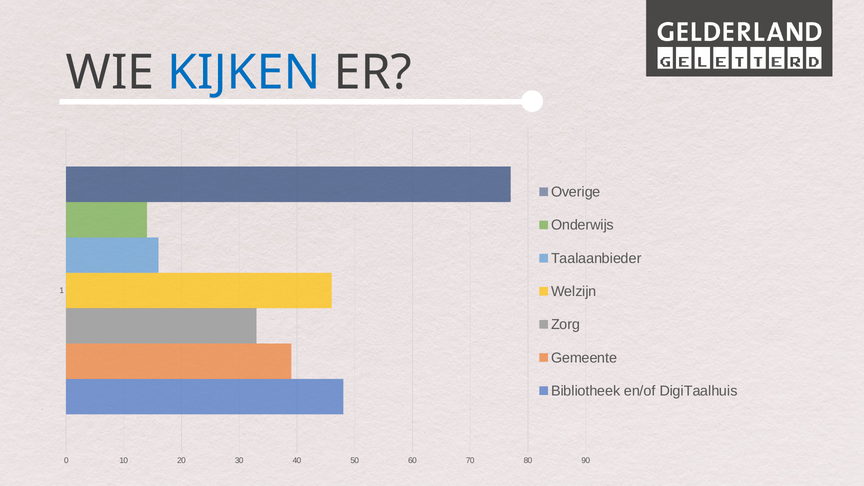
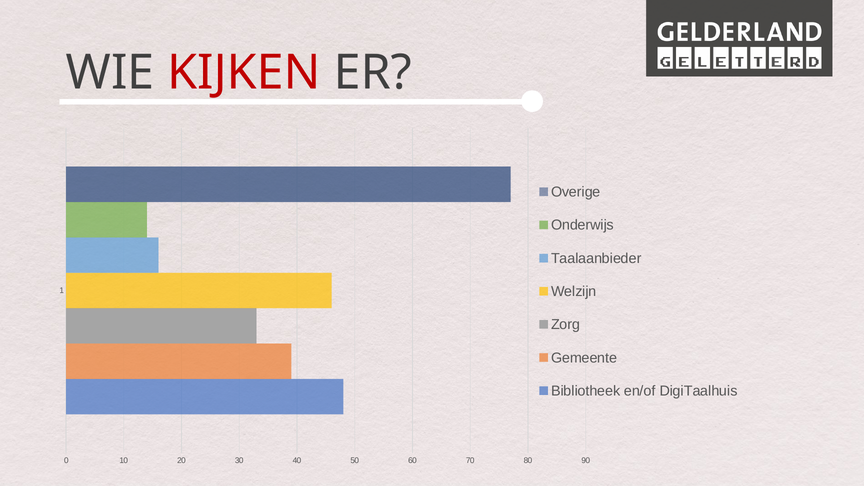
KIJKEN colour: blue -> red (244, 73)
